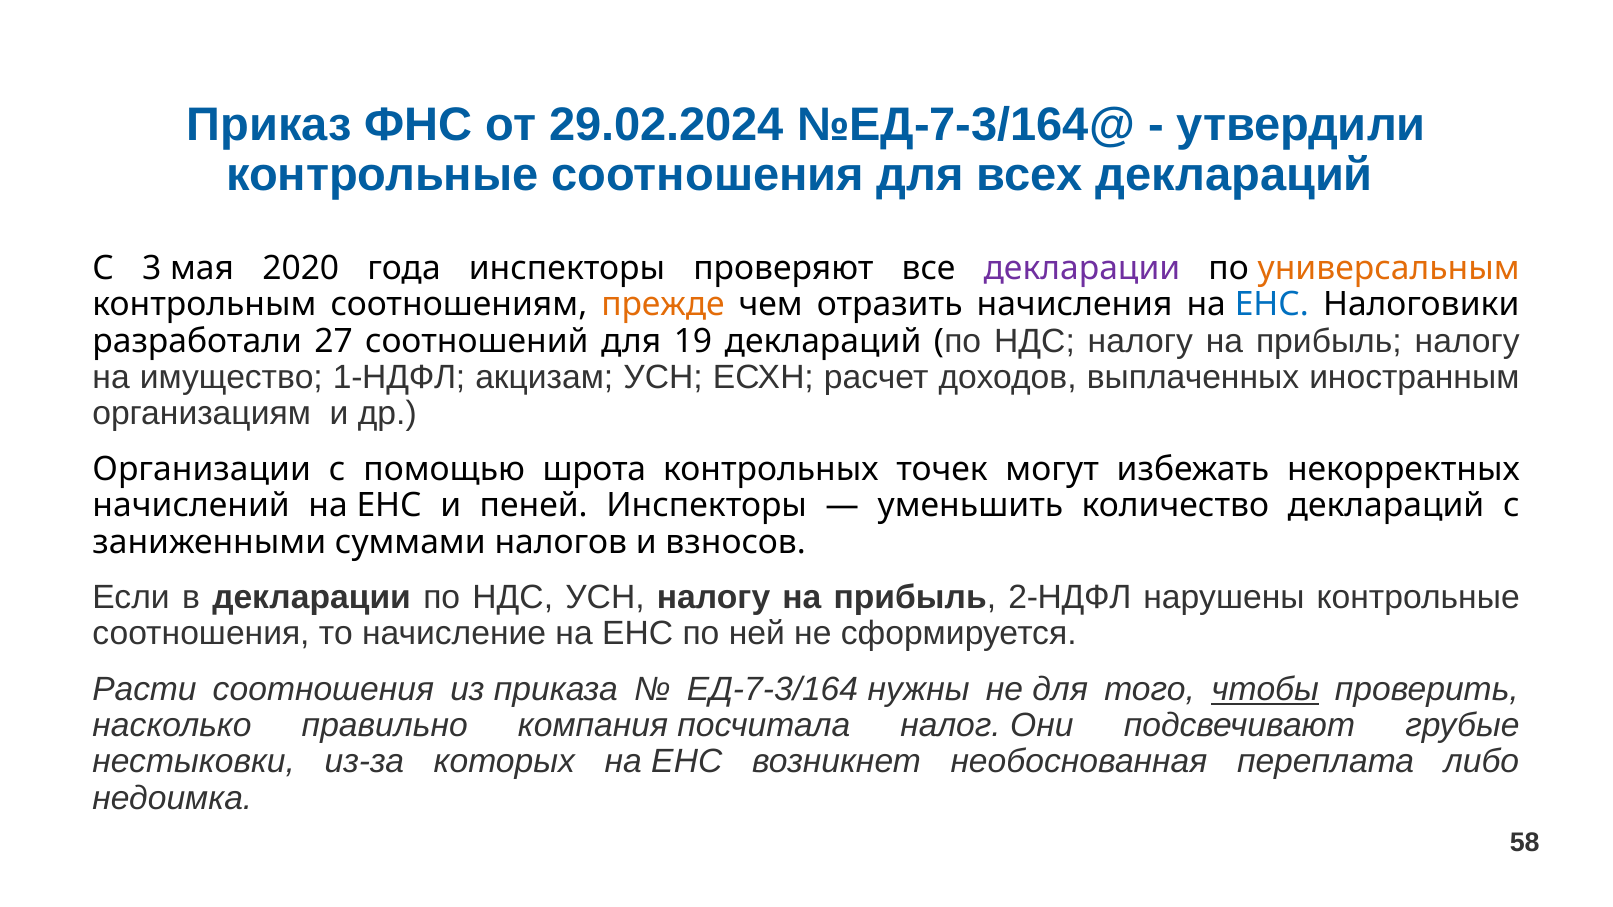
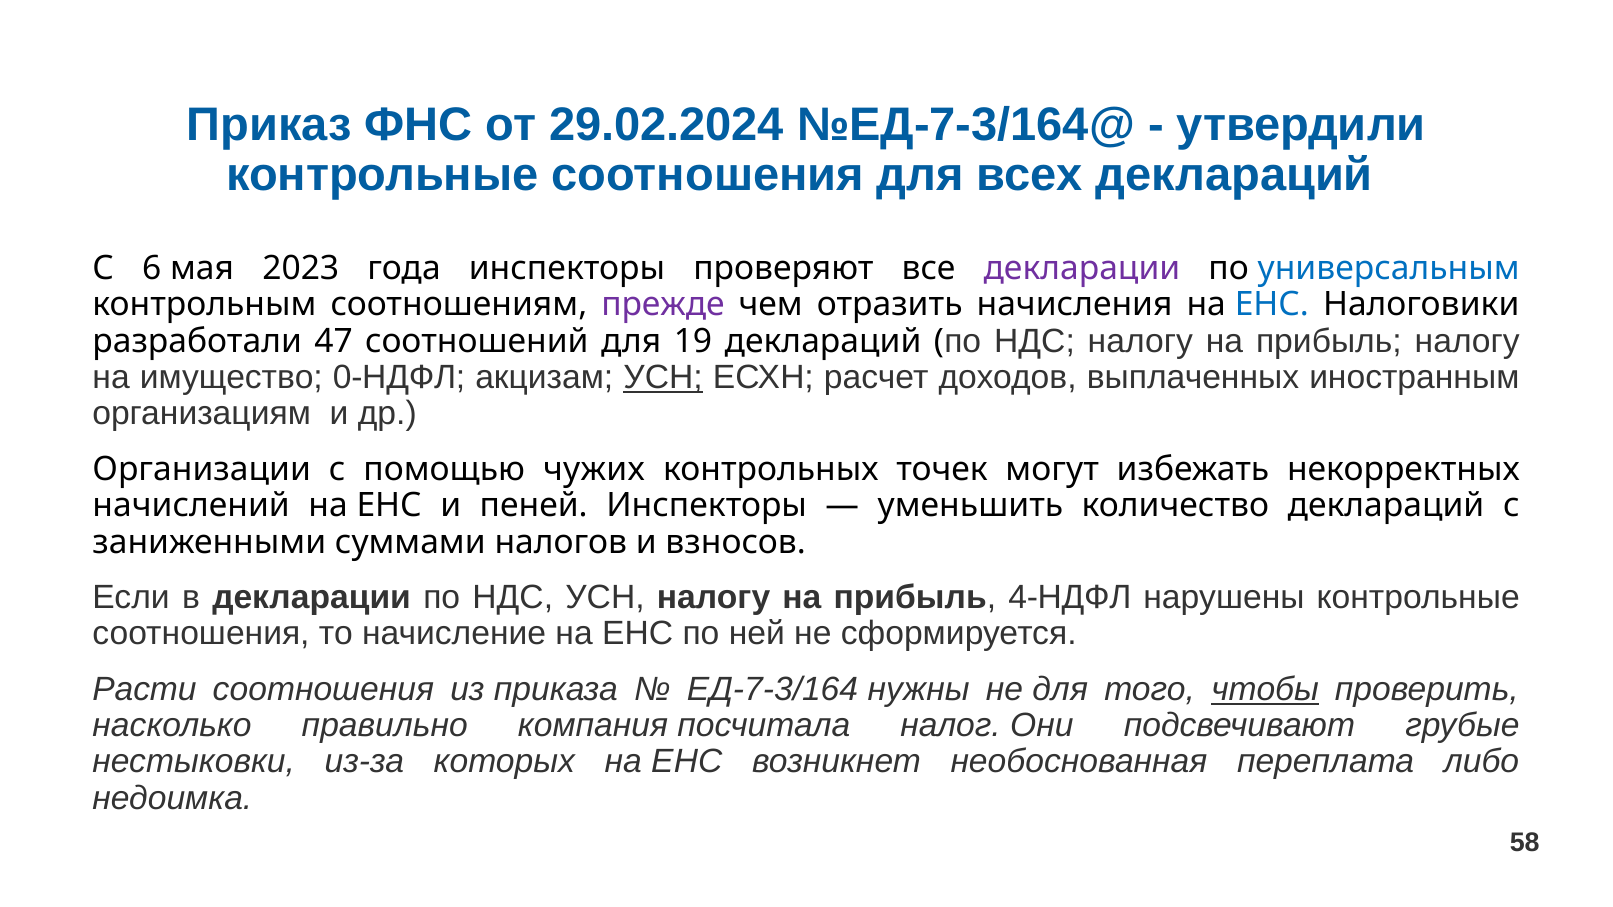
3: 3 -> 6 (152, 269)
2020: 2020 -> 2023 (301, 269)
универсальным colour: orange -> blue (1389, 269)
прежде colour: orange -> purple (663, 305)
27: 27 -> 47 (334, 341)
1-НДФЛ: 1-НДФЛ -> 0-НДФЛ (399, 378)
УСН underline: none -> present (663, 378)
шрота: шрота -> чужих (594, 469)
2-НДФЛ: 2-НДФЛ -> 4-НДФЛ (1070, 597)
